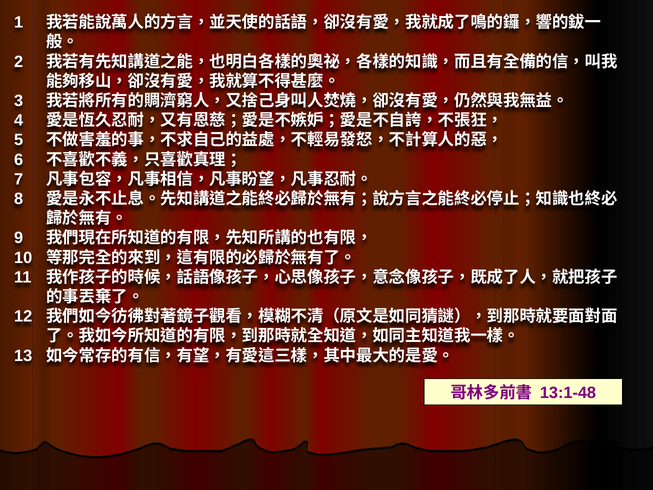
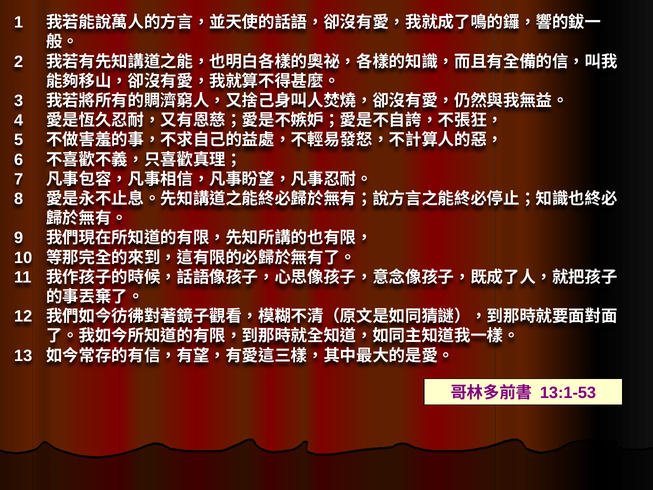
13:1-48: 13:1-48 -> 13:1-53 (568, 393)
